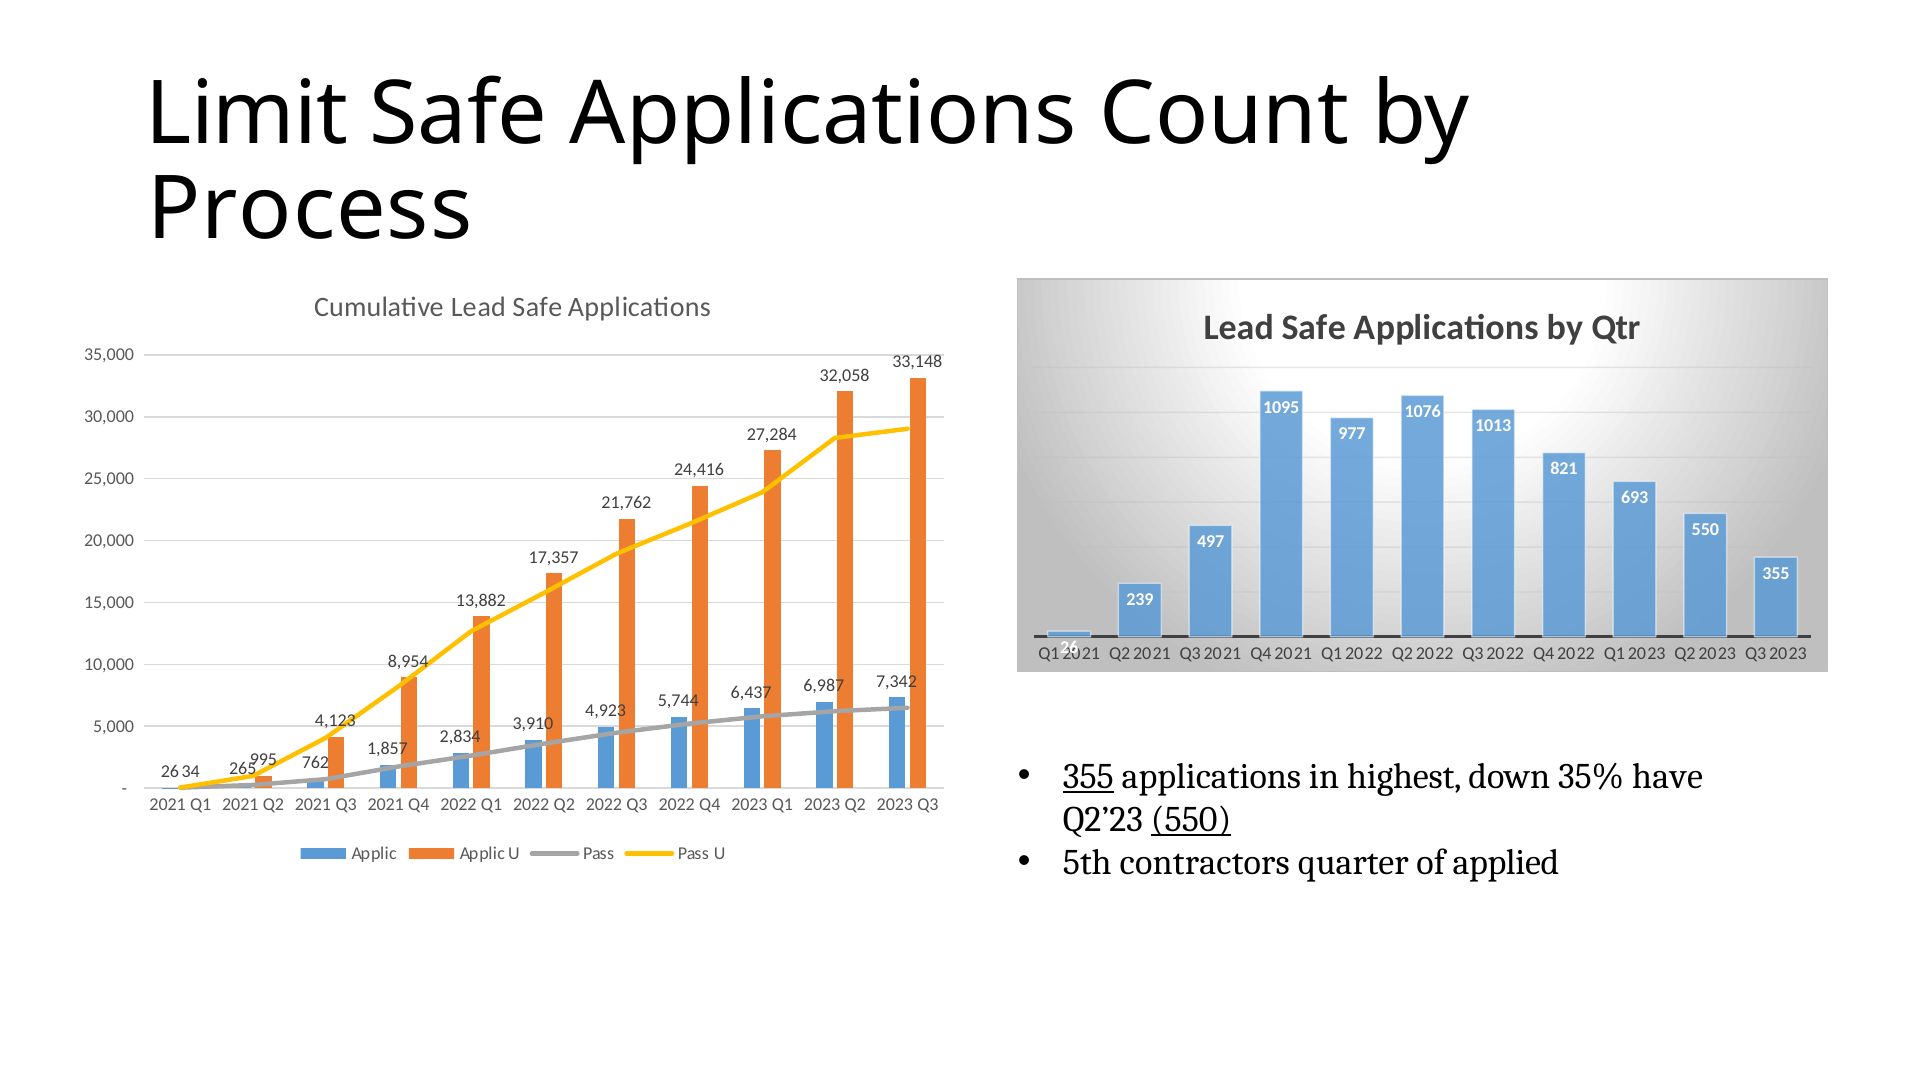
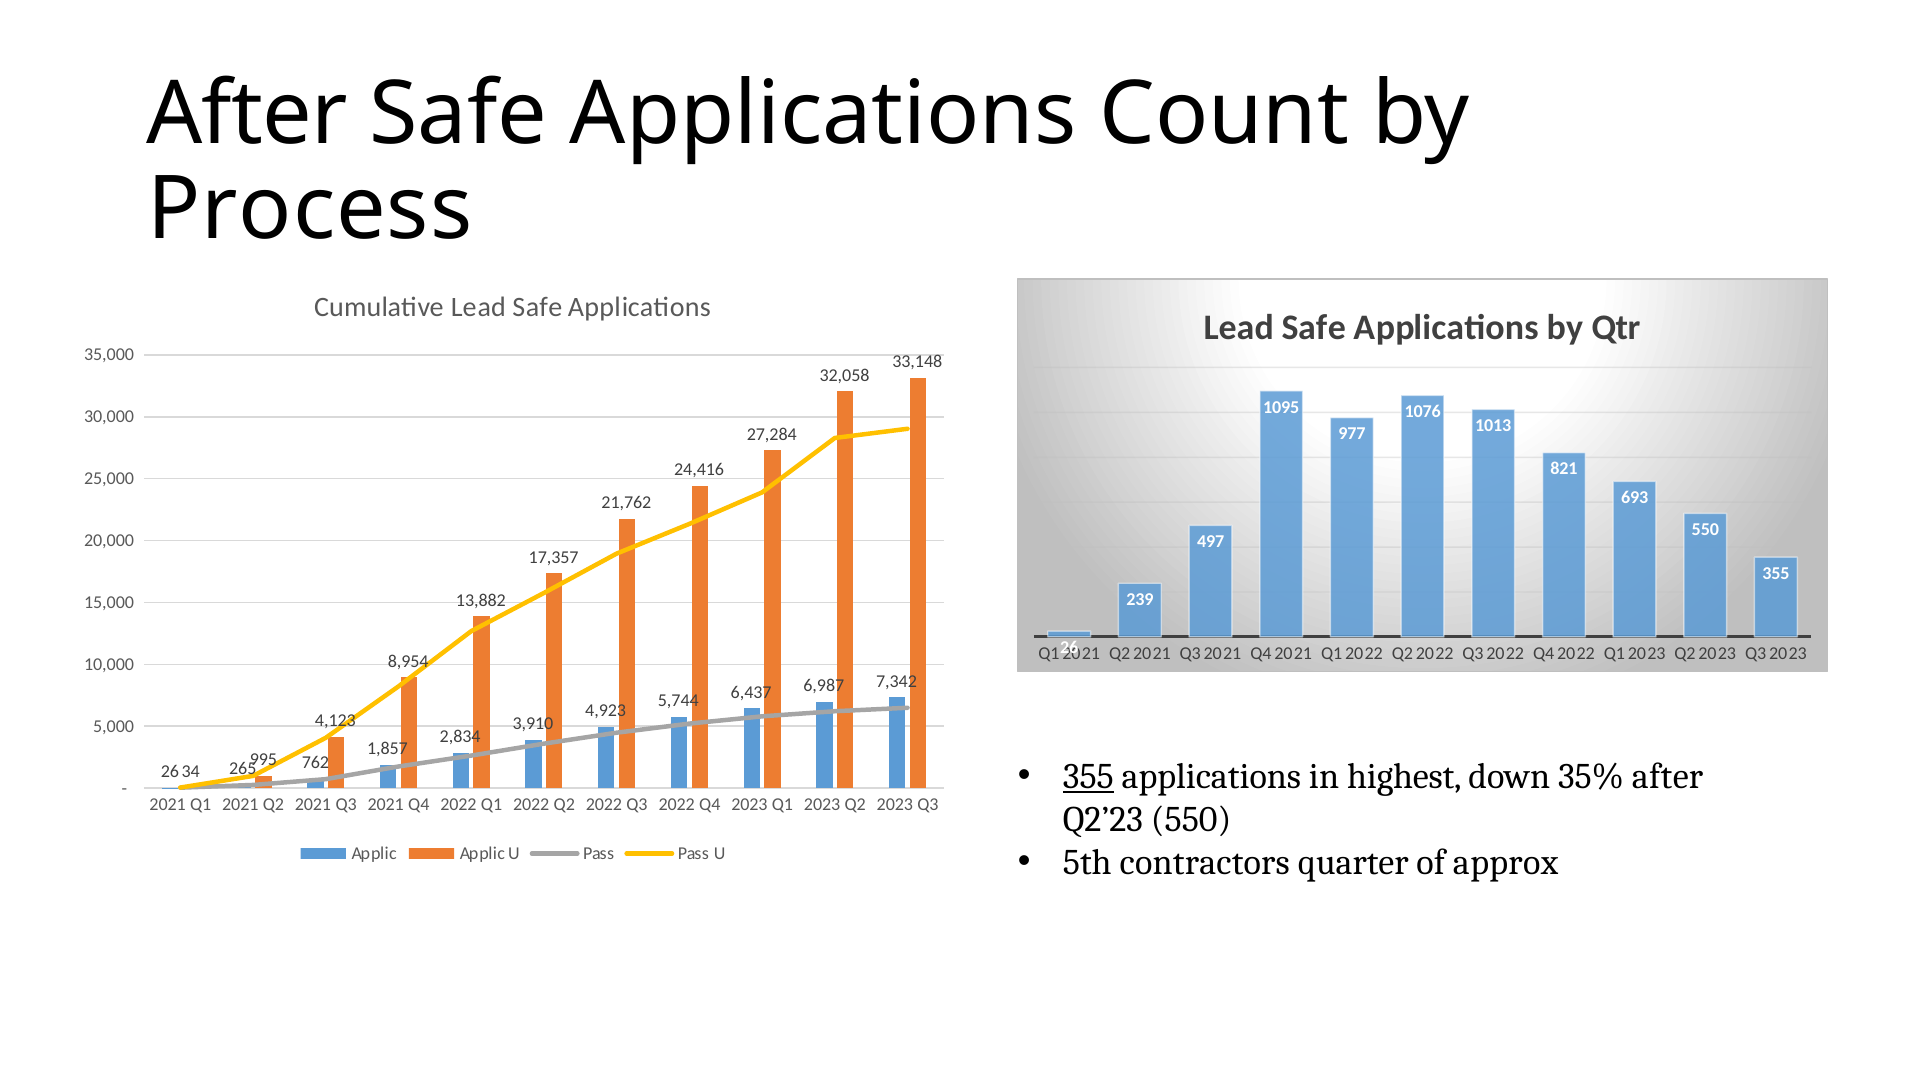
Limit: Limit -> After (247, 114)
35% have: have -> after (1668, 776)
550 underline: present -> none (1191, 820)
applied: applied -> approx (1506, 863)
